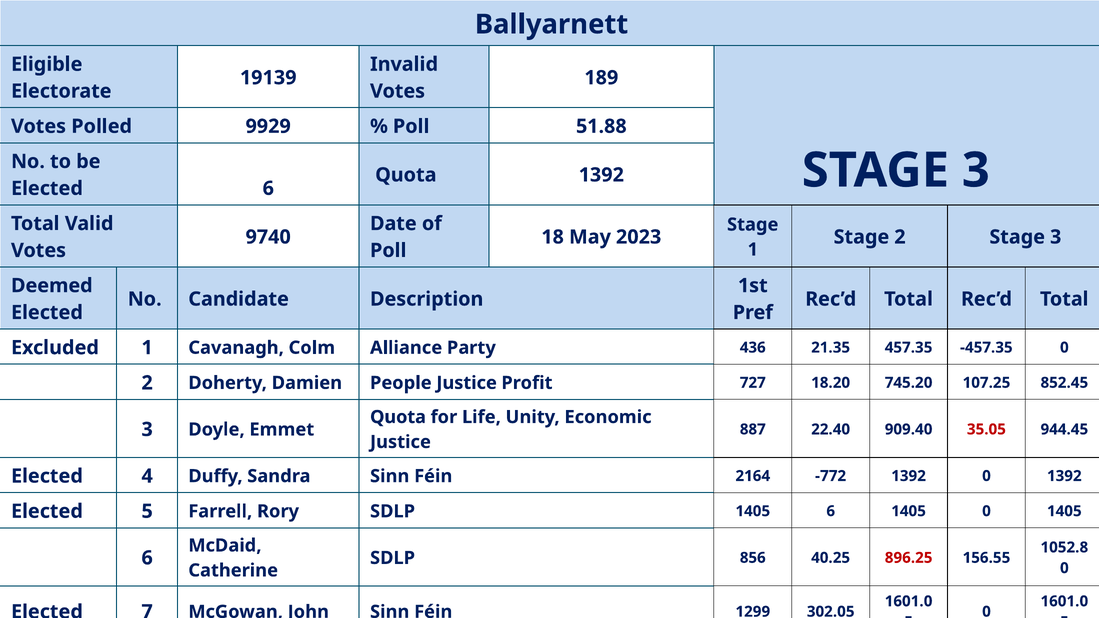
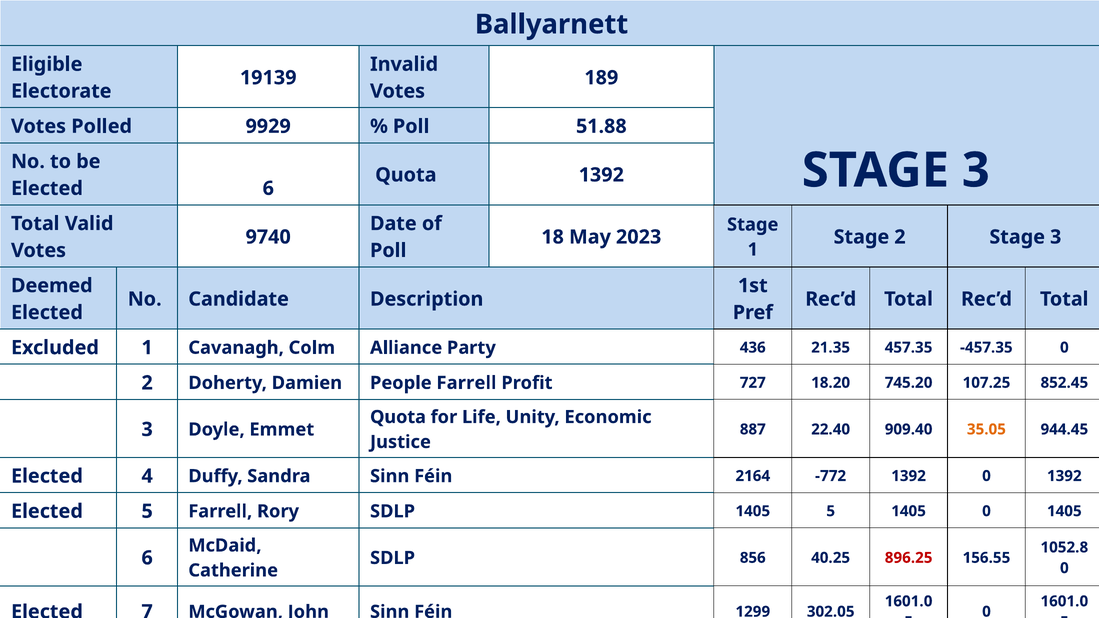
People Justice: Justice -> Farrell (467, 383)
35.05 colour: red -> orange (986, 429)
SDLP 1405 6: 6 -> 5 (831, 511)
